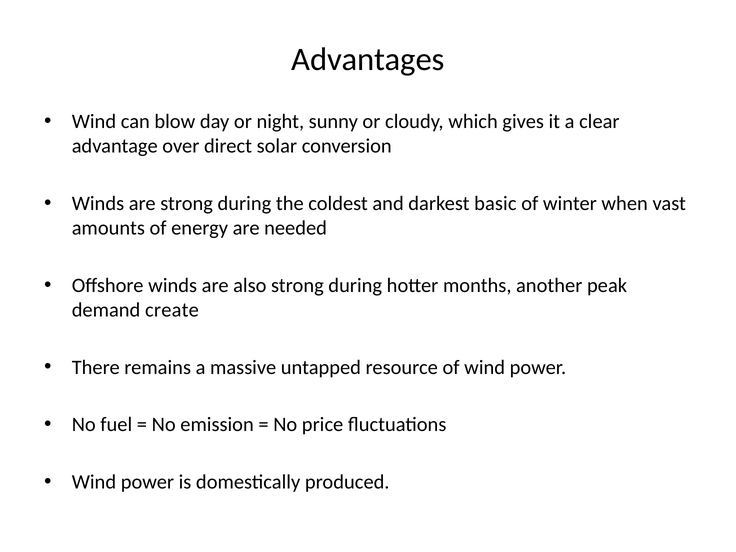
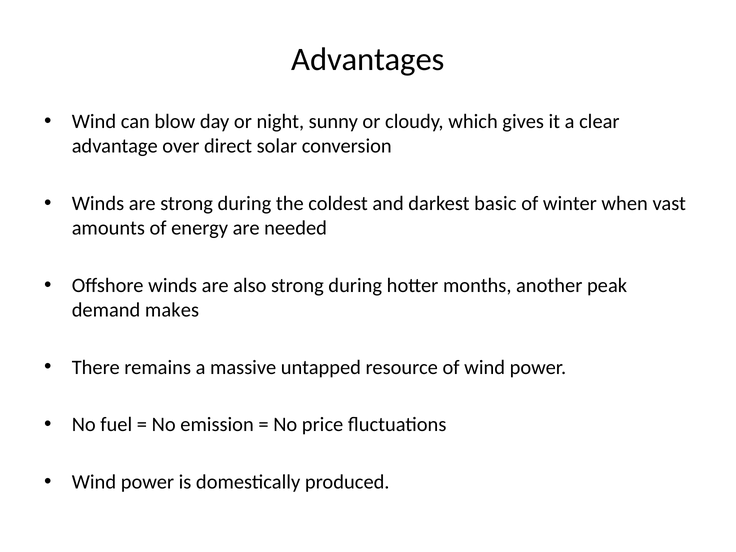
create: create -> makes (172, 310)
